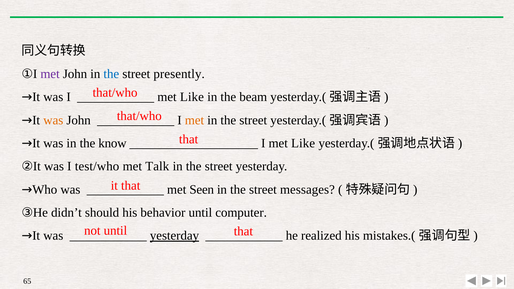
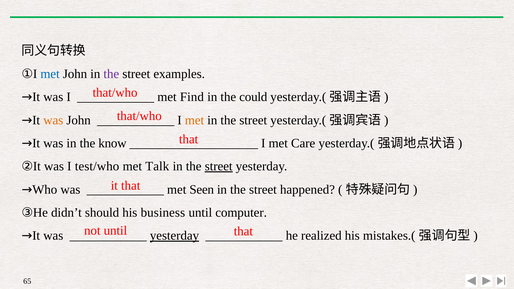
met colour: purple -> blue (50, 74)
the colour: blue -> purple (111, 74)
presently: presently -> examples (179, 74)
Like: Like -> Find (192, 97)
beam: beam -> could (253, 97)
I met Like: Like -> Care (303, 143)
street underline: none -> present (219, 166)
messages: messages -> happened (307, 190)
behavior: behavior -> business (163, 213)
